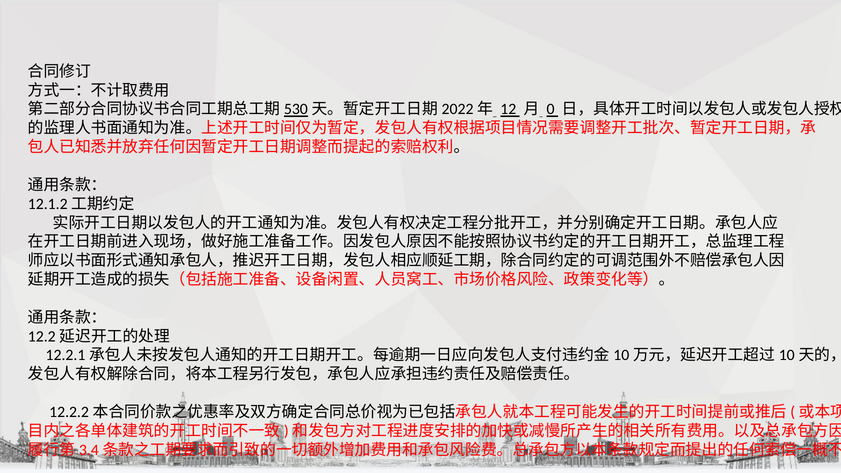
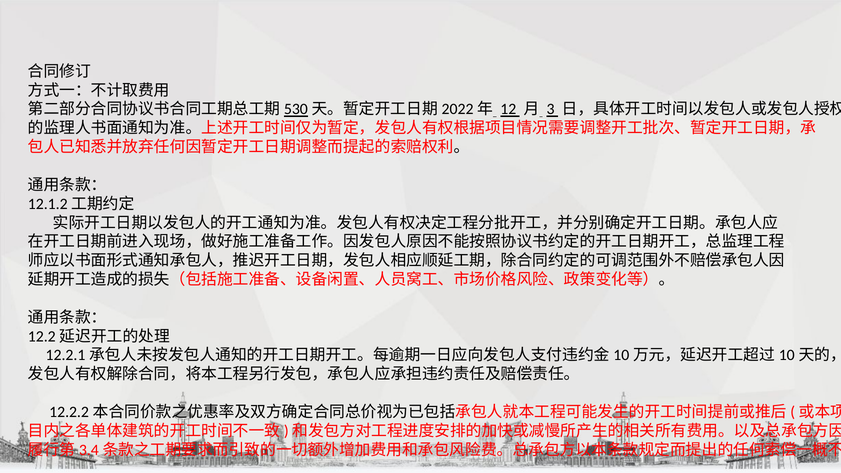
0: 0 -> 3 (551, 109)
